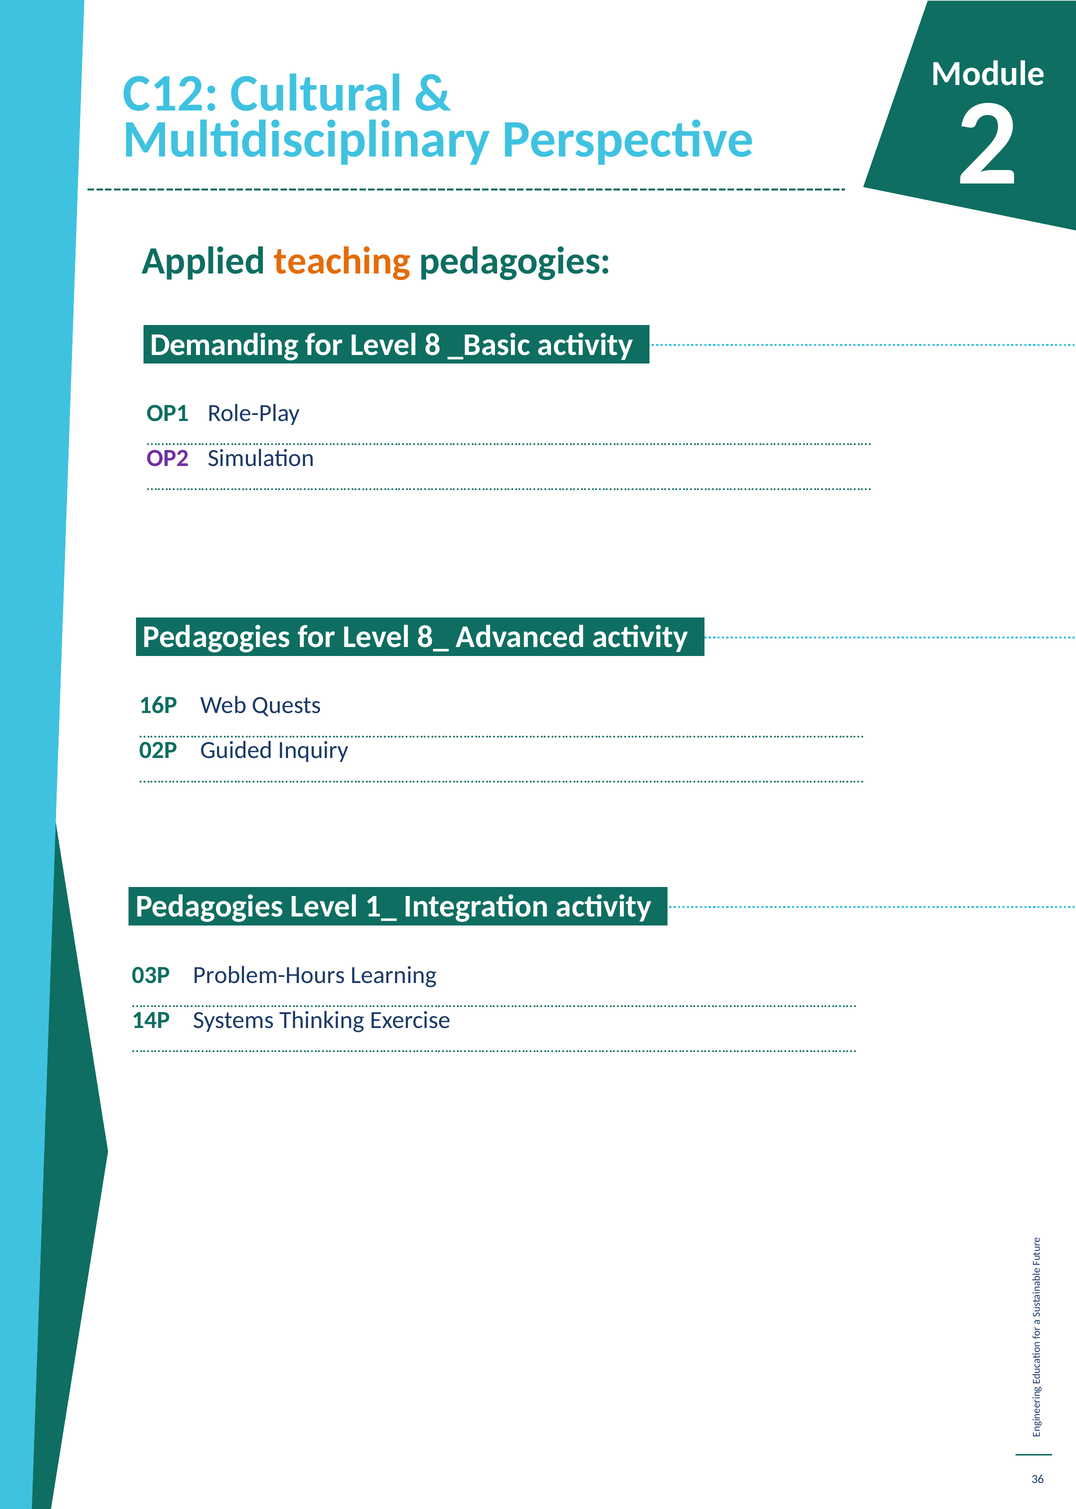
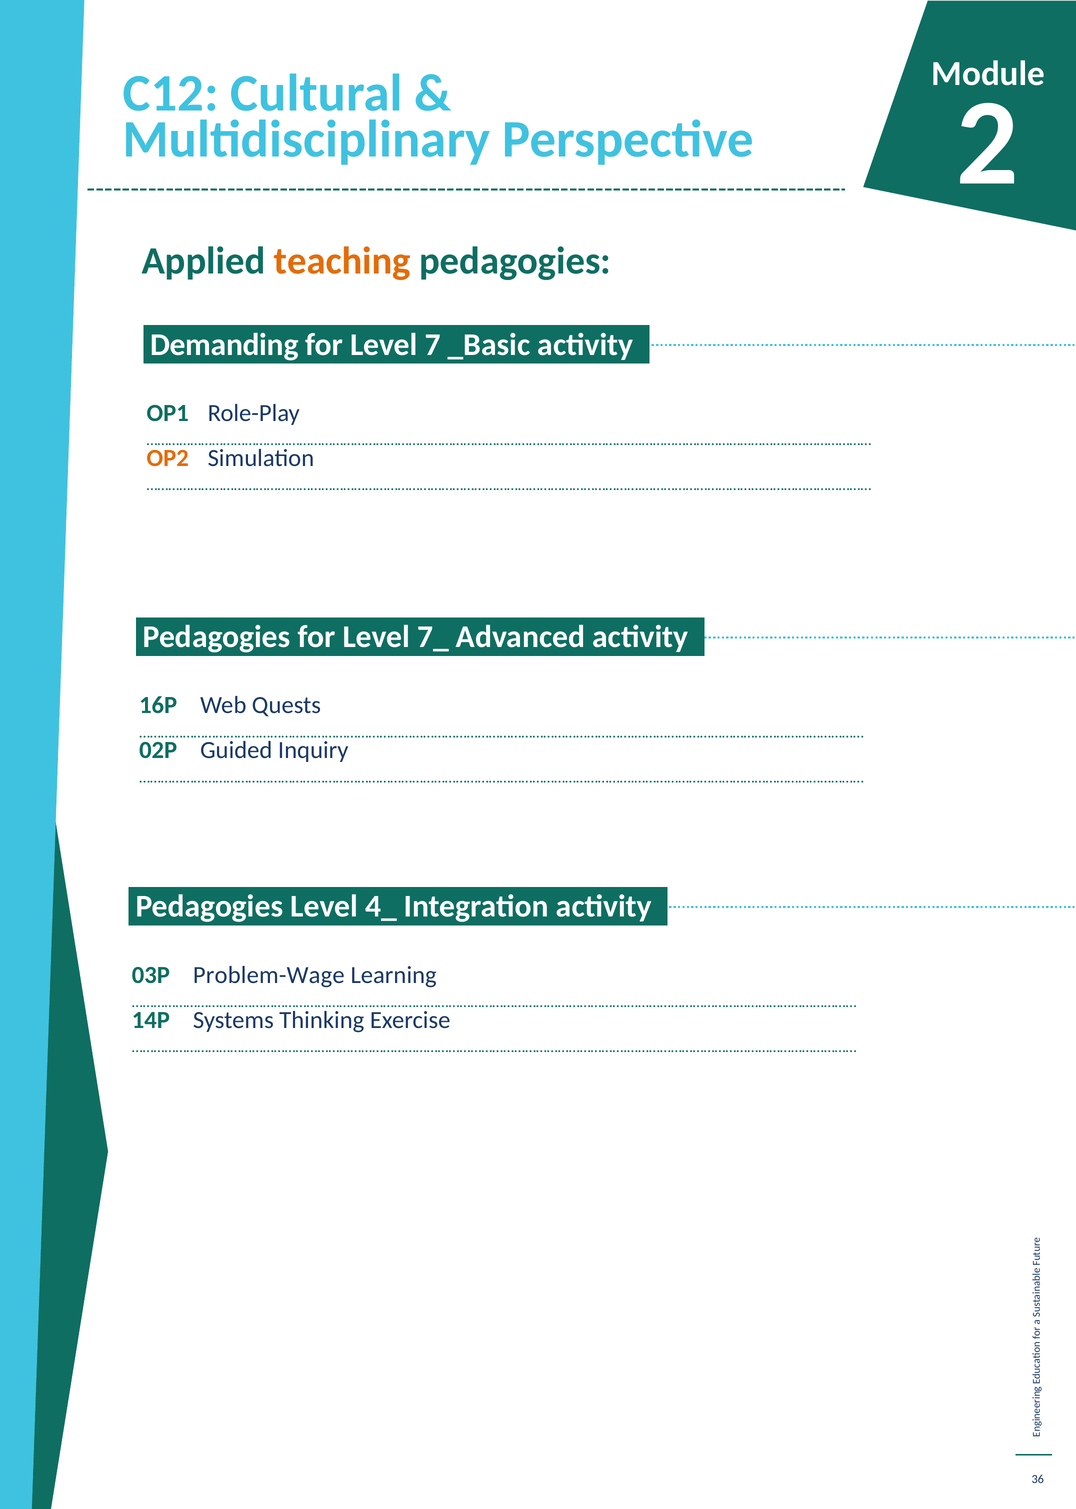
8: 8 -> 7 (433, 345)
OP2 colour: purple -> orange (168, 458)
8_: 8_ -> 7_ (433, 637)
1_: 1_ -> 4_ (381, 907)
Problem-Hours: Problem-Hours -> Problem-Wage (269, 975)
